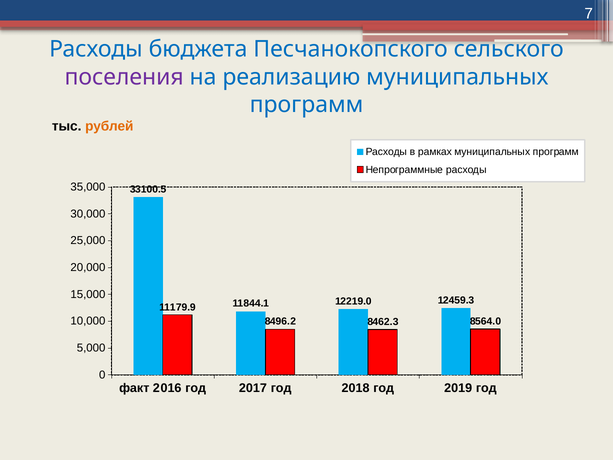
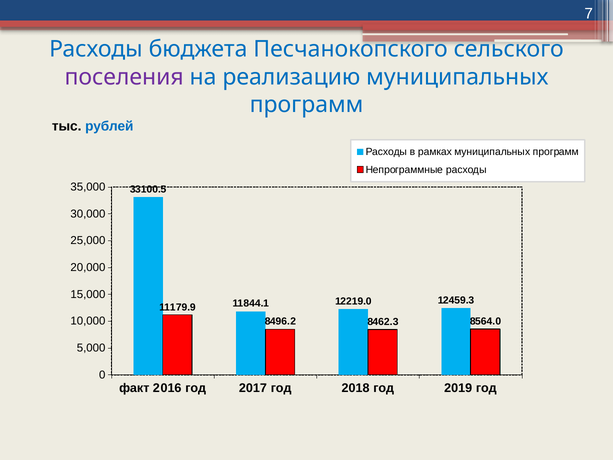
рублей colour: orange -> blue (109, 126)
